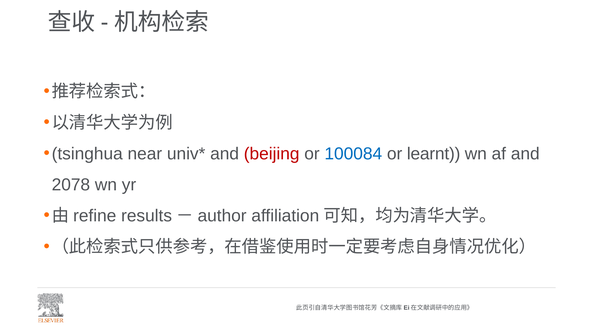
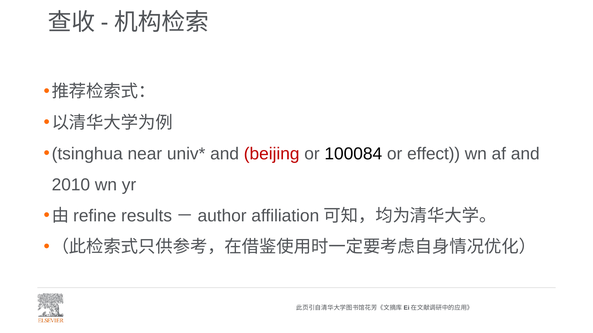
100084 colour: blue -> black (353, 154)
learnt: learnt -> effect (434, 154)
2078: 2078 -> 2010 (71, 185)
